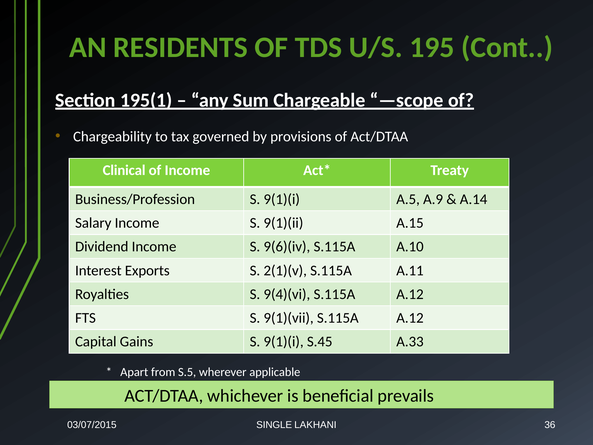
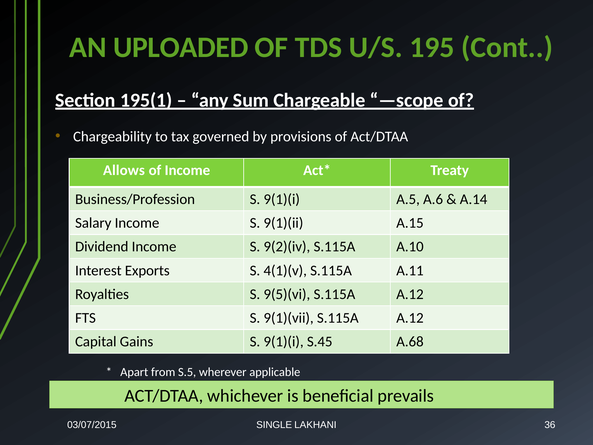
RESIDENTS: RESIDENTS -> UPLOADED (181, 47)
Clinical: Clinical -> Allows (124, 170)
A.9: A.9 -> A.6 (433, 199)
9(6)(iv: 9(6)(iv -> 9(2)(iv (287, 247)
2(1)(v: 2(1)(v -> 4(1)(v (285, 270)
9(4)(vi: 9(4)(vi -> 9(5)(vi (287, 294)
A.33: A.33 -> A.68 (410, 342)
